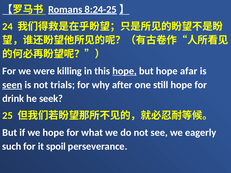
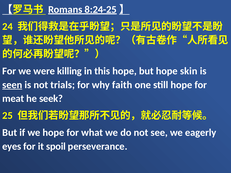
hope underline: present -> none (125, 71)
afar: afar -> skin (189, 71)
after: after -> faith (122, 85)
drink: drink -> meat (13, 99)
such: such -> eyes (12, 147)
